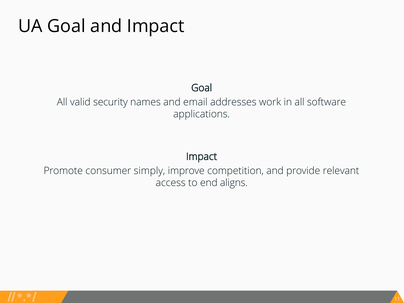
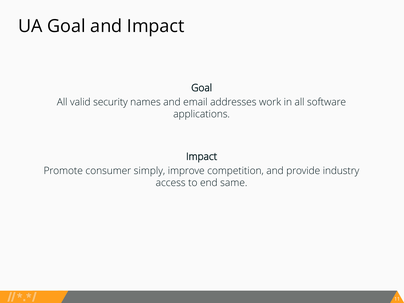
relevant: relevant -> industry (341, 171)
aligns: aligns -> same (234, 183)
